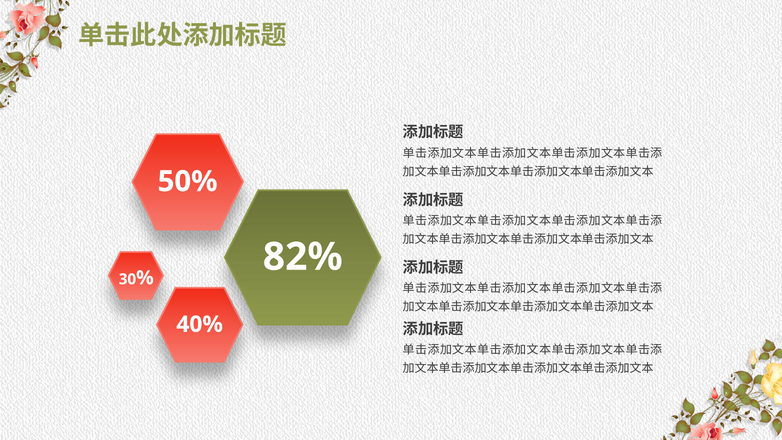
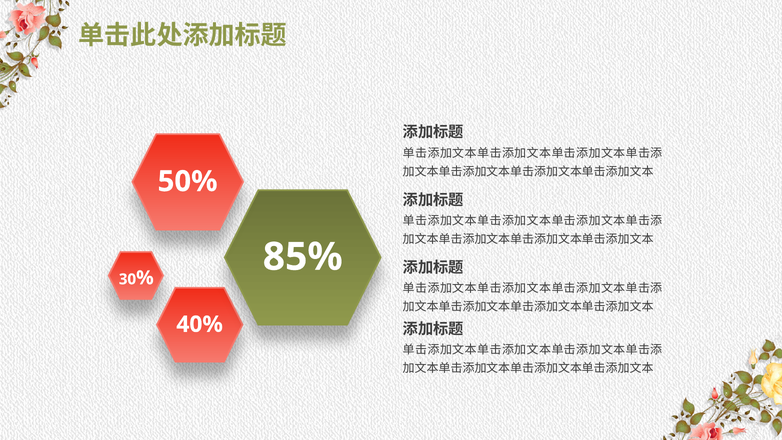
82%: 82% -> 85% (303, 257)
